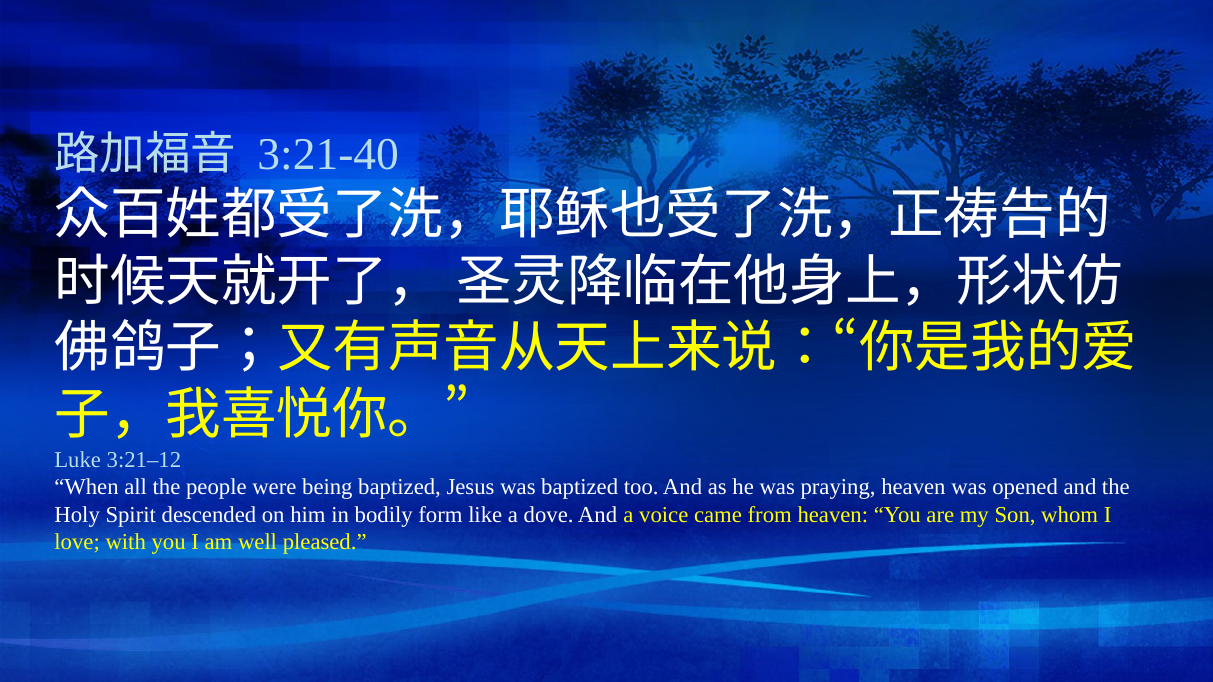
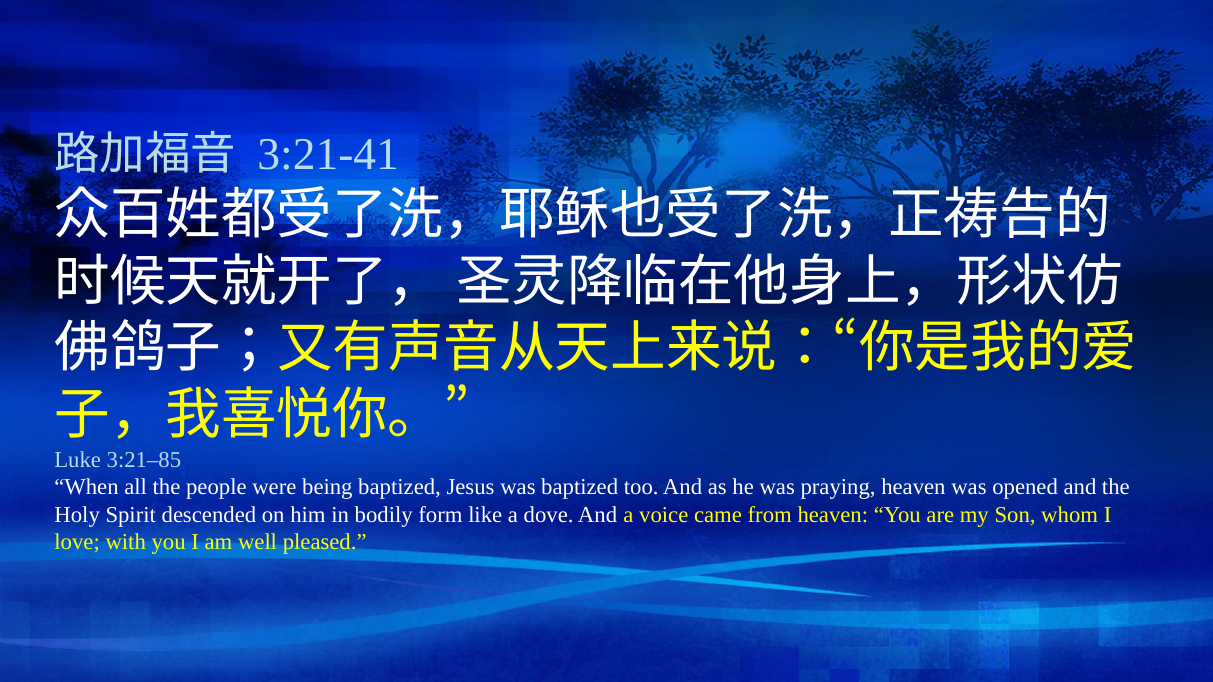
3:21-40: 3:21-40 -> 3:21-41 (328, 154)
3:21–12: 3:21–12 -> 3:21–85 (144, 460)
